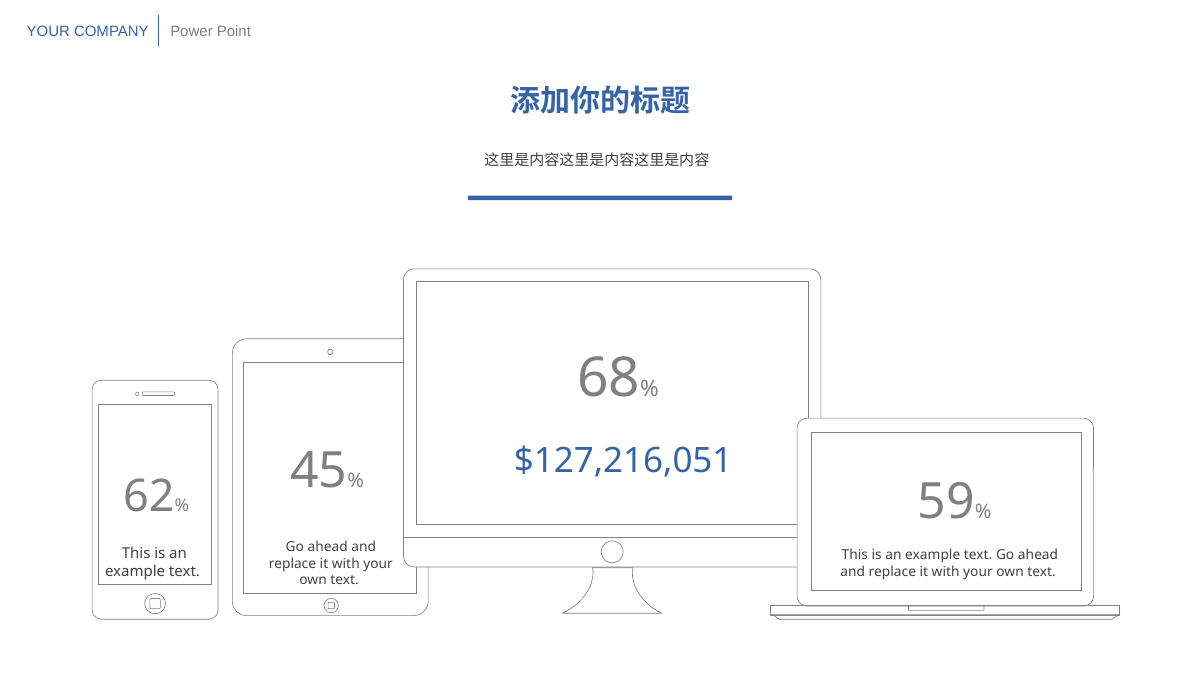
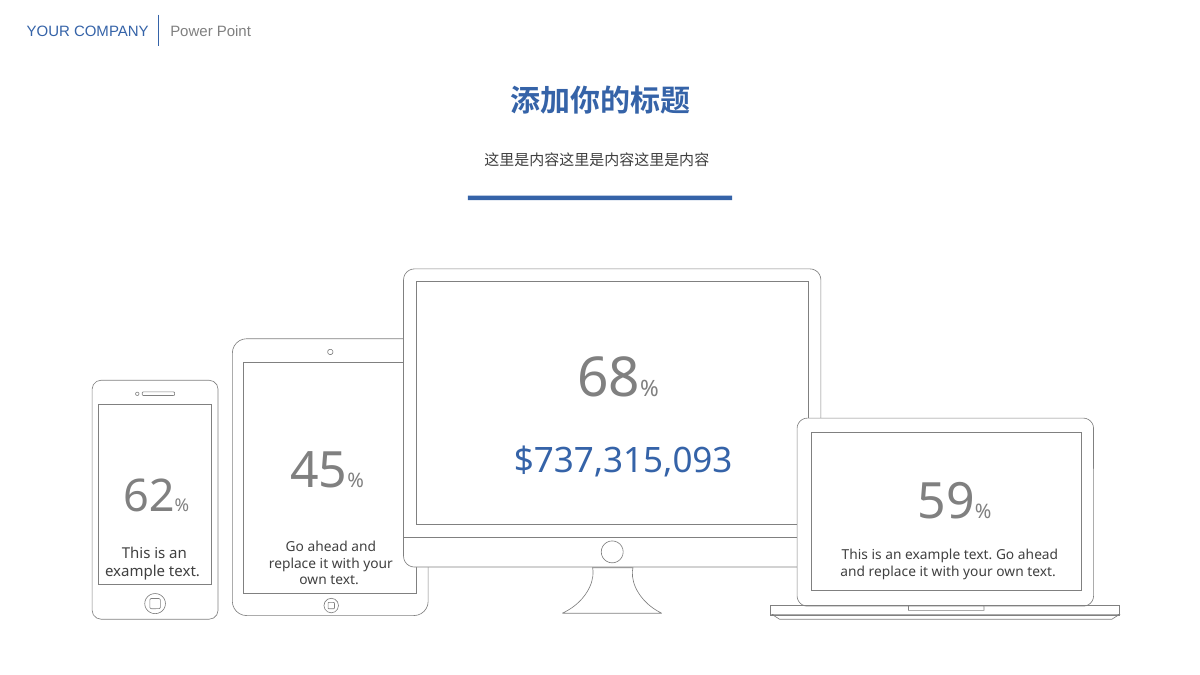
$127,216,051: $127,216,051 -> $737,315,093 (623, 461)
